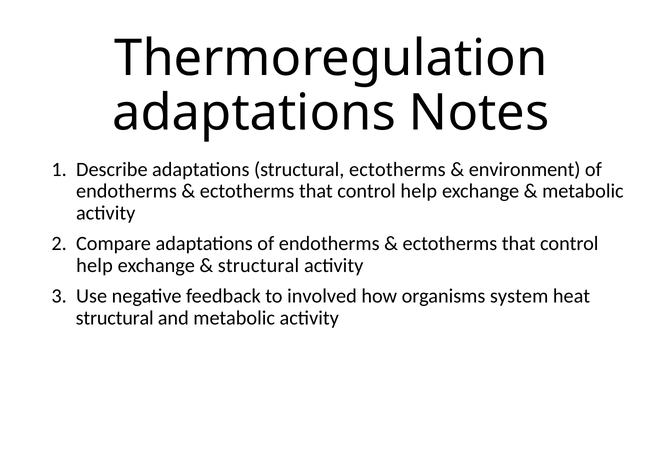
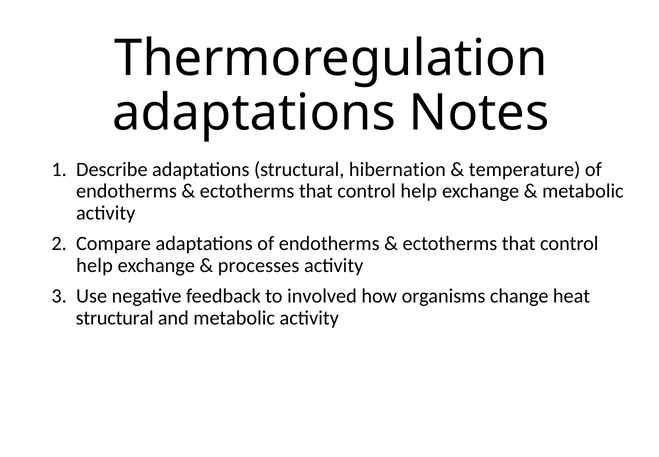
structural ectotherms: ectotherms -> hibernation (397, 169)
environment: environment -> temperature (525, 169)
structural: structural -> processes (259, 265)
system: system -> change (519, 295)
